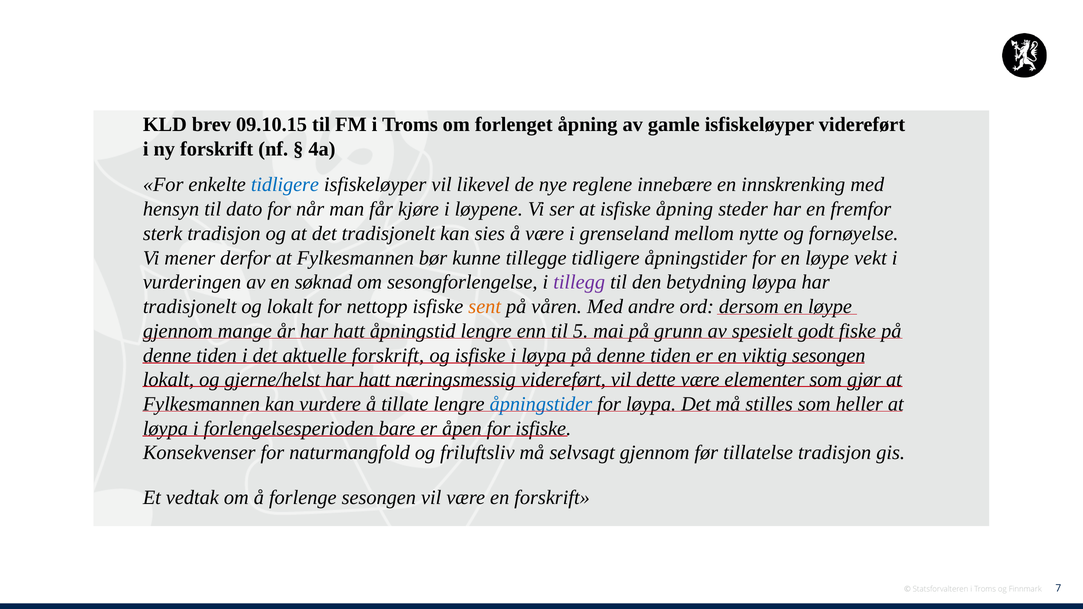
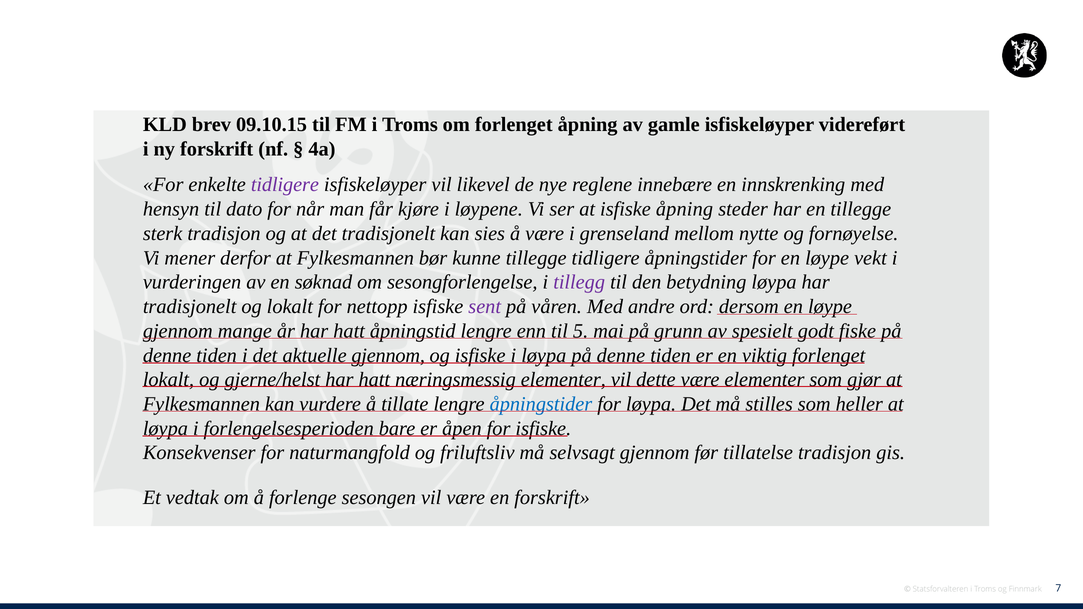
tidligere colour: blue -> purple (285, 185)
en fremfor: fremfor -> tillegge (861, 209)
sent colour: orange -> purple (485, 307)
aktuelle forskrift: forskrift -> gjennom (388, 355)
viktig sesongen: sesongen -> forlenget (829, 355)
næringsmessig videreført: videreført -> elementer (563, 380)
